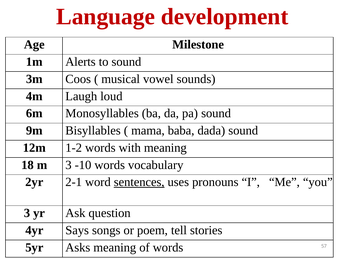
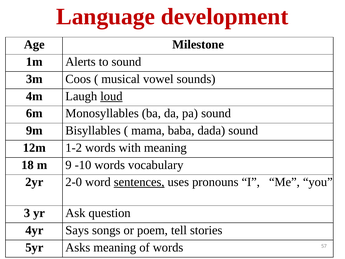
loud underline: none -> present (111, 96)
m 3: 3 -> 9 (68, 165)
2-1: 2-1 -> 2-0 (74, 182)
